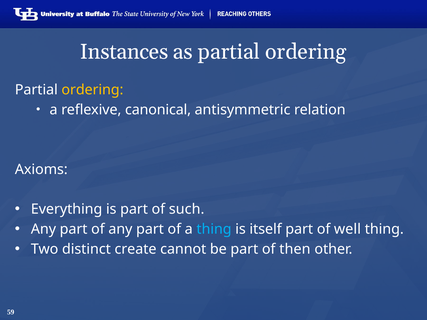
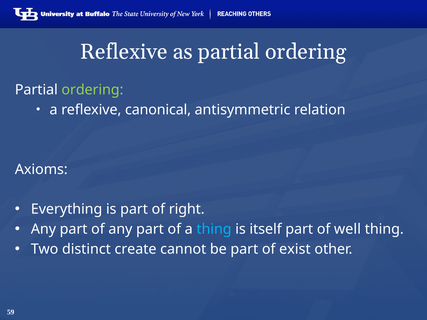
Instances: Instances -> Reflexive (124, 52)
ordering colour: yellow -> light green (92, 90)
such: such -> right (187, 209)
then: then -> exist (295, 249)
